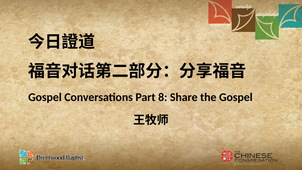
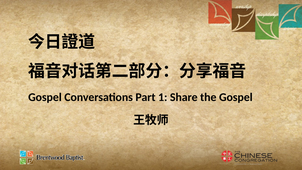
8: 8 -> 1 (163, 97)
